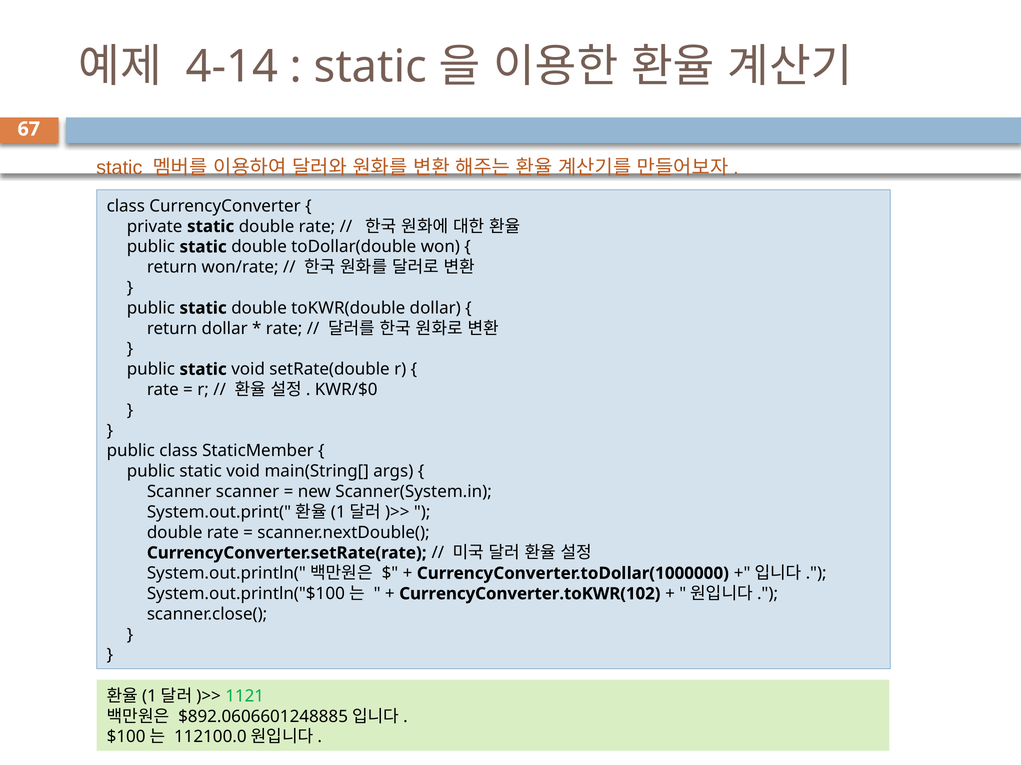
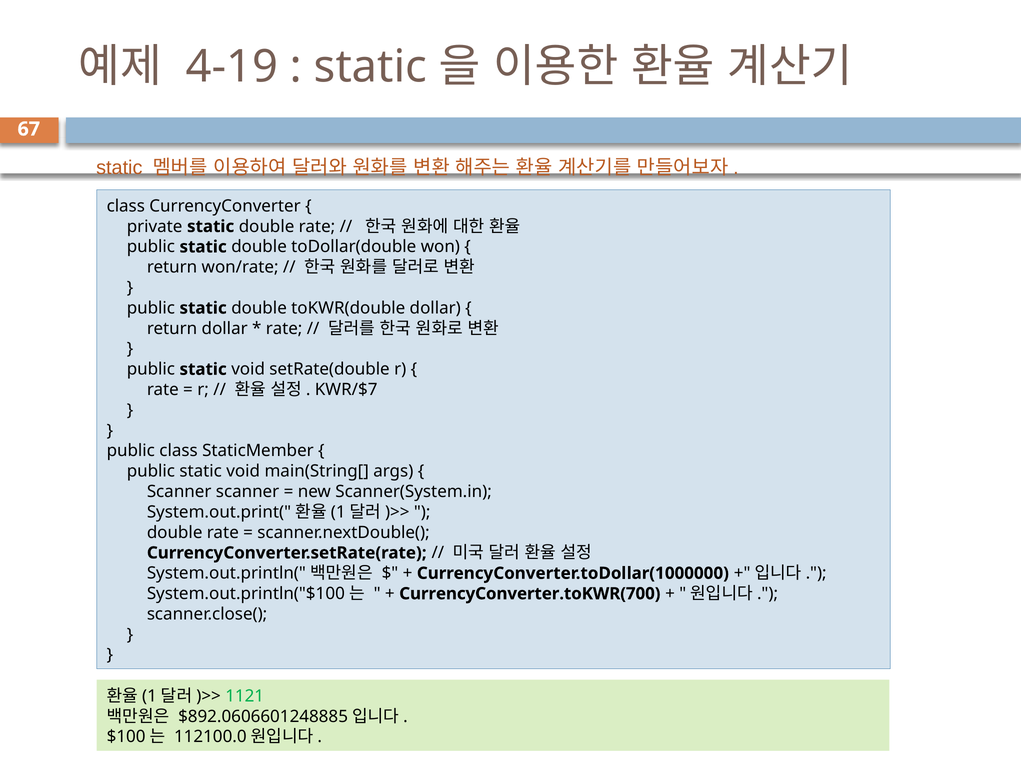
4-14: 4-14 -> 4-19 (232, 67)
KWR/$0: KWR/$0 -> KWR/$7 (346, 390)
CurrencyConverter.toKWR(102: CurrencyConverter.toKWR(102 -> CurrencyConverter.toKWR(700 (530, 594)
